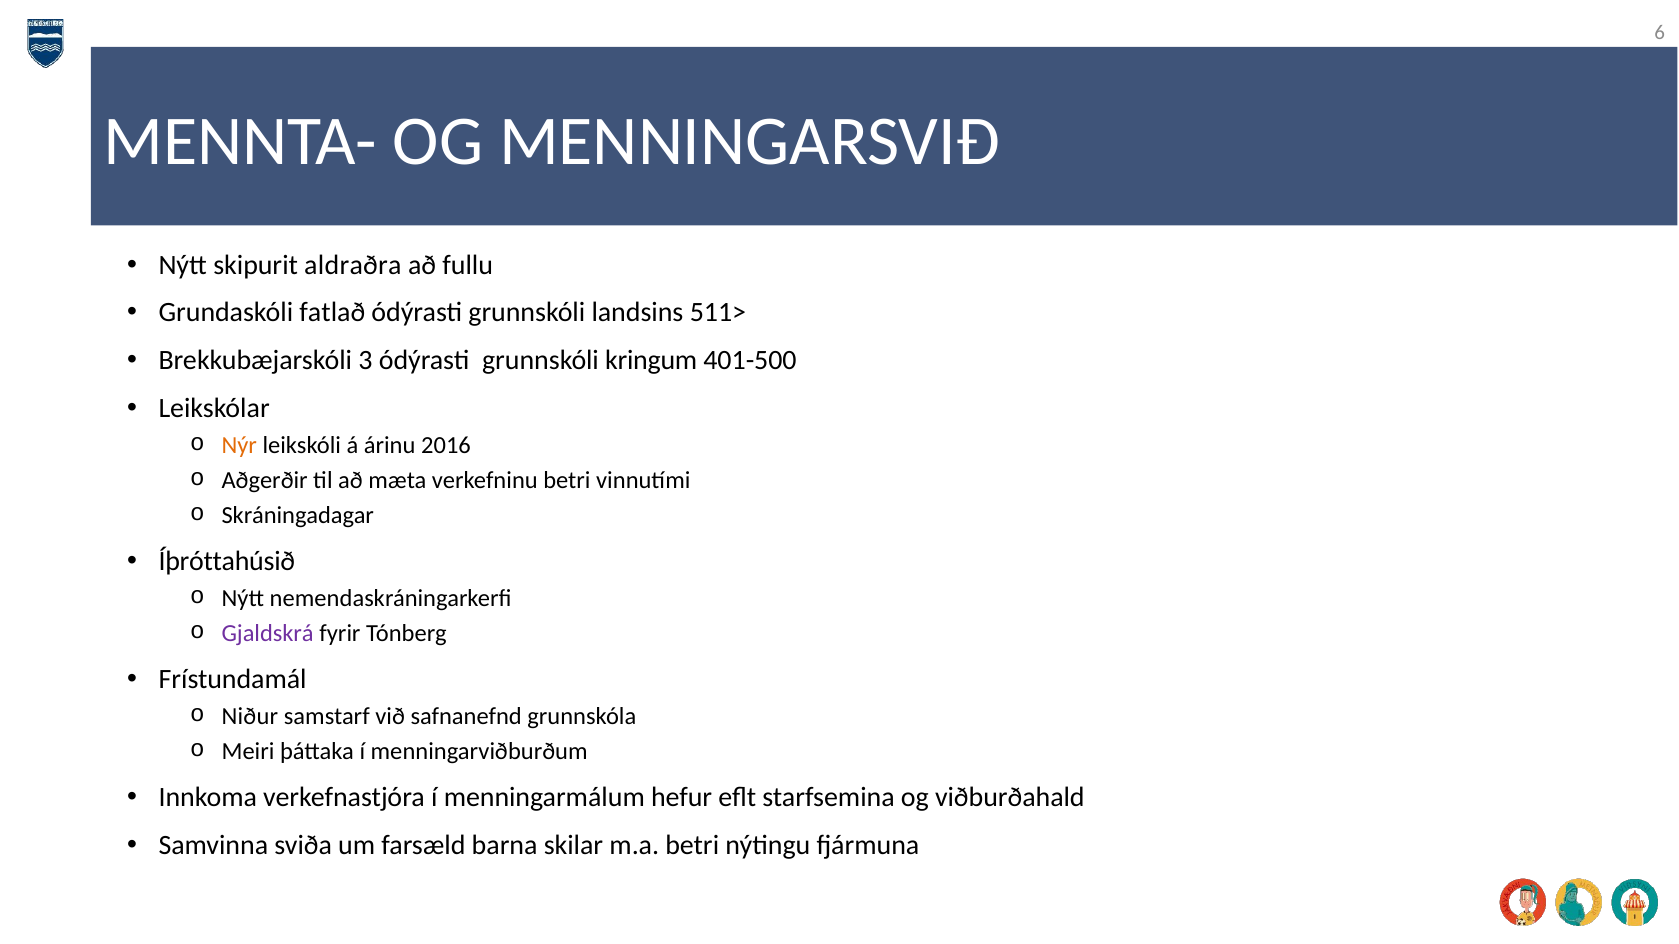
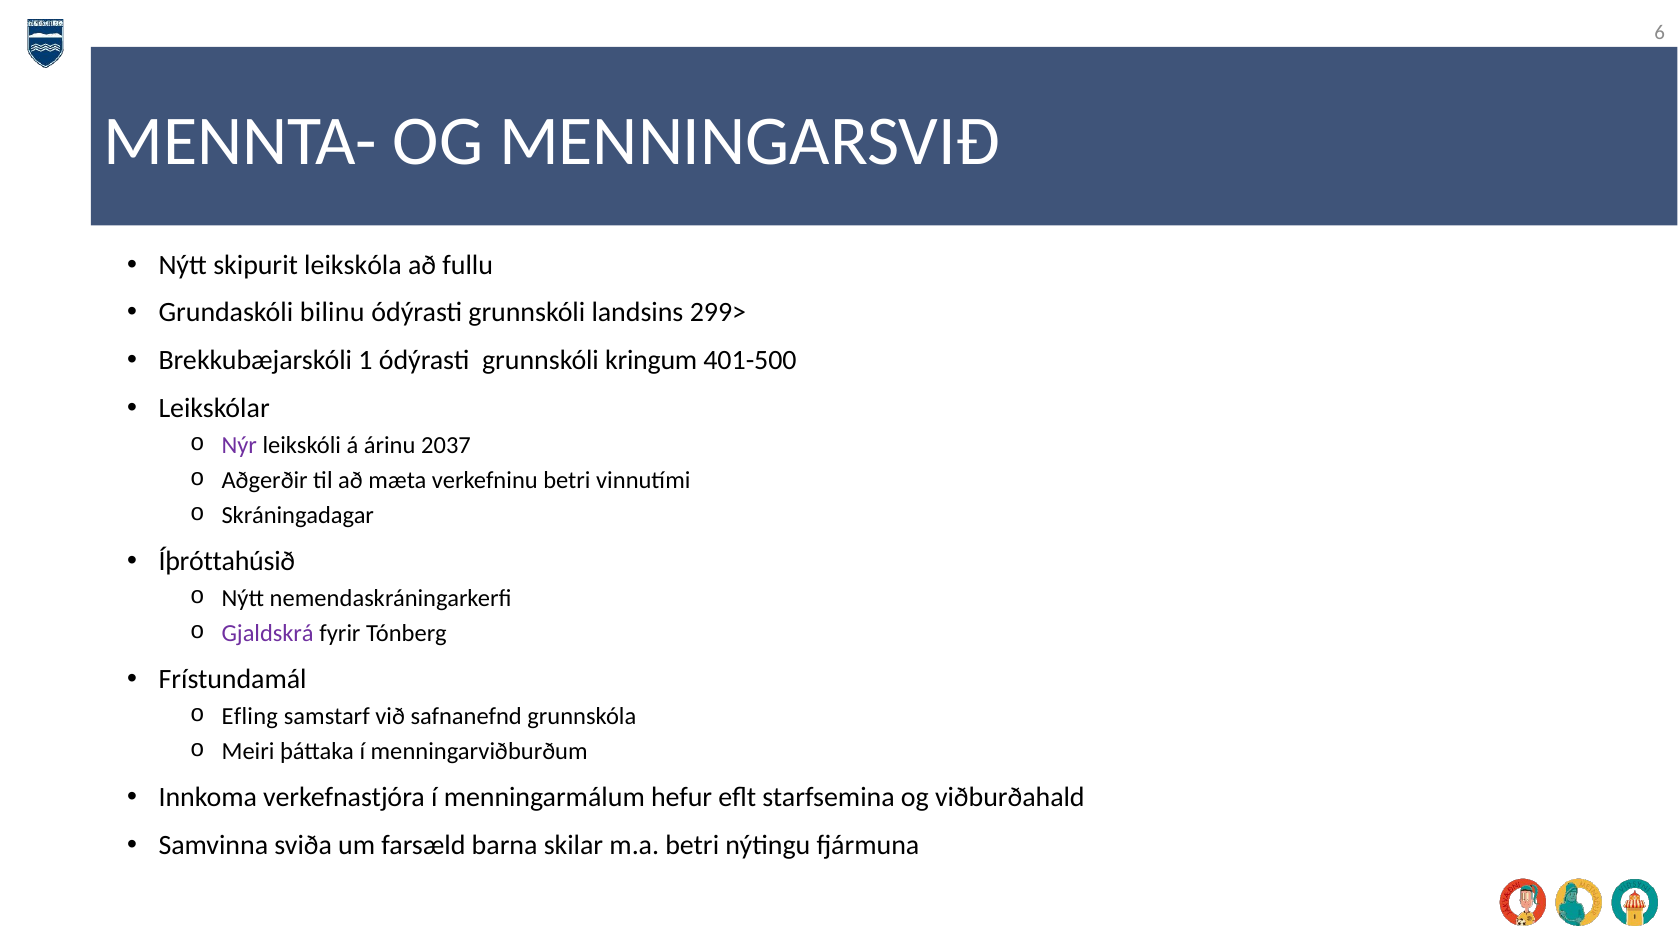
aldraðra: aldraðra -> leikskóla (353, 265)
fatlað: fatlað -> bilinu (332, 313)
511>: 511> -> 299> (718, 313)
3: 3 -> 1 (365, 360)
Nýr colour: orange -> purple (239, 445)
2016: 2016 -> 2037 (446, 445)
Niður: Niður -> Efling (250, 717)
